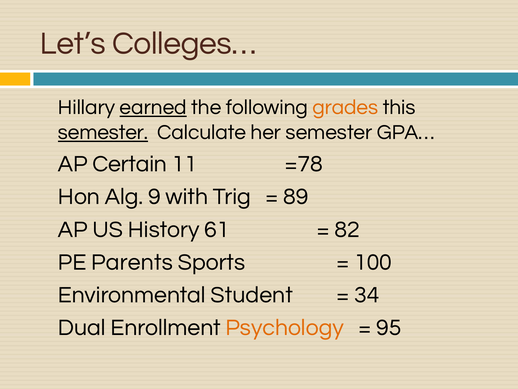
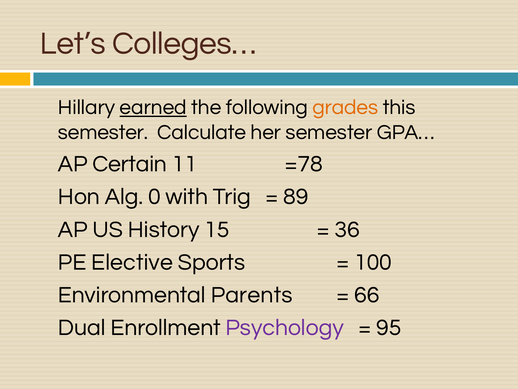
semester underline: present -> none (103, 132)
9: 9 -> 0 (154, 196)
61: 61 -> 15 (217, 229)
82: 82 -> 36 (347, 229)
Parents: Parents -> Elective (132, 262)
Student: Student -> Parents (252, 294)
34: 34 -> 66 (367, 294)
Psychology colour: orange -> purple (285, 327)
